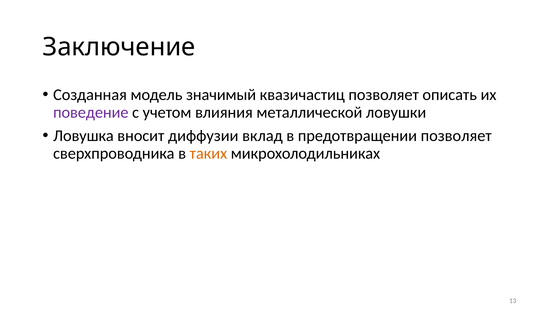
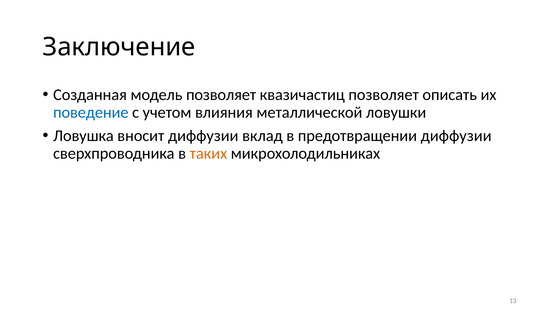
модель значимый: значимый -> позволяет (221, 95)
поведение colour: purple -> blue (91, 112)
предотвращении позволяет: позволяет -> диффузии (456, 136)
